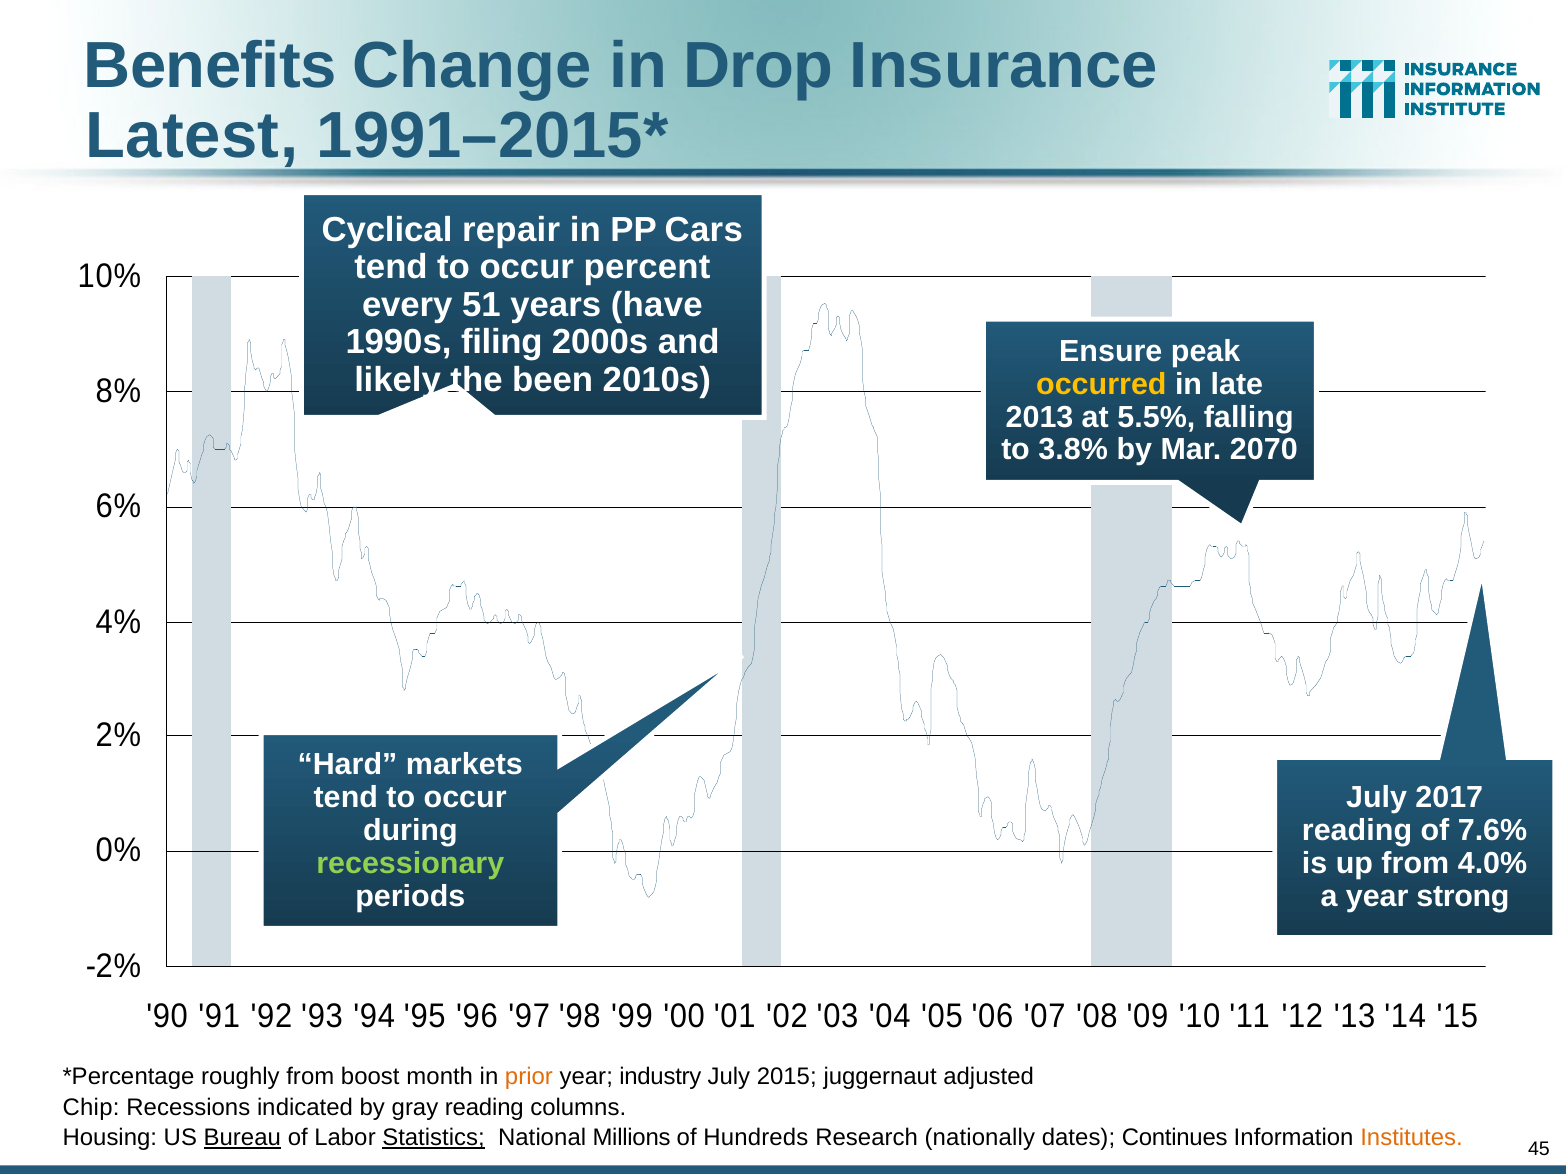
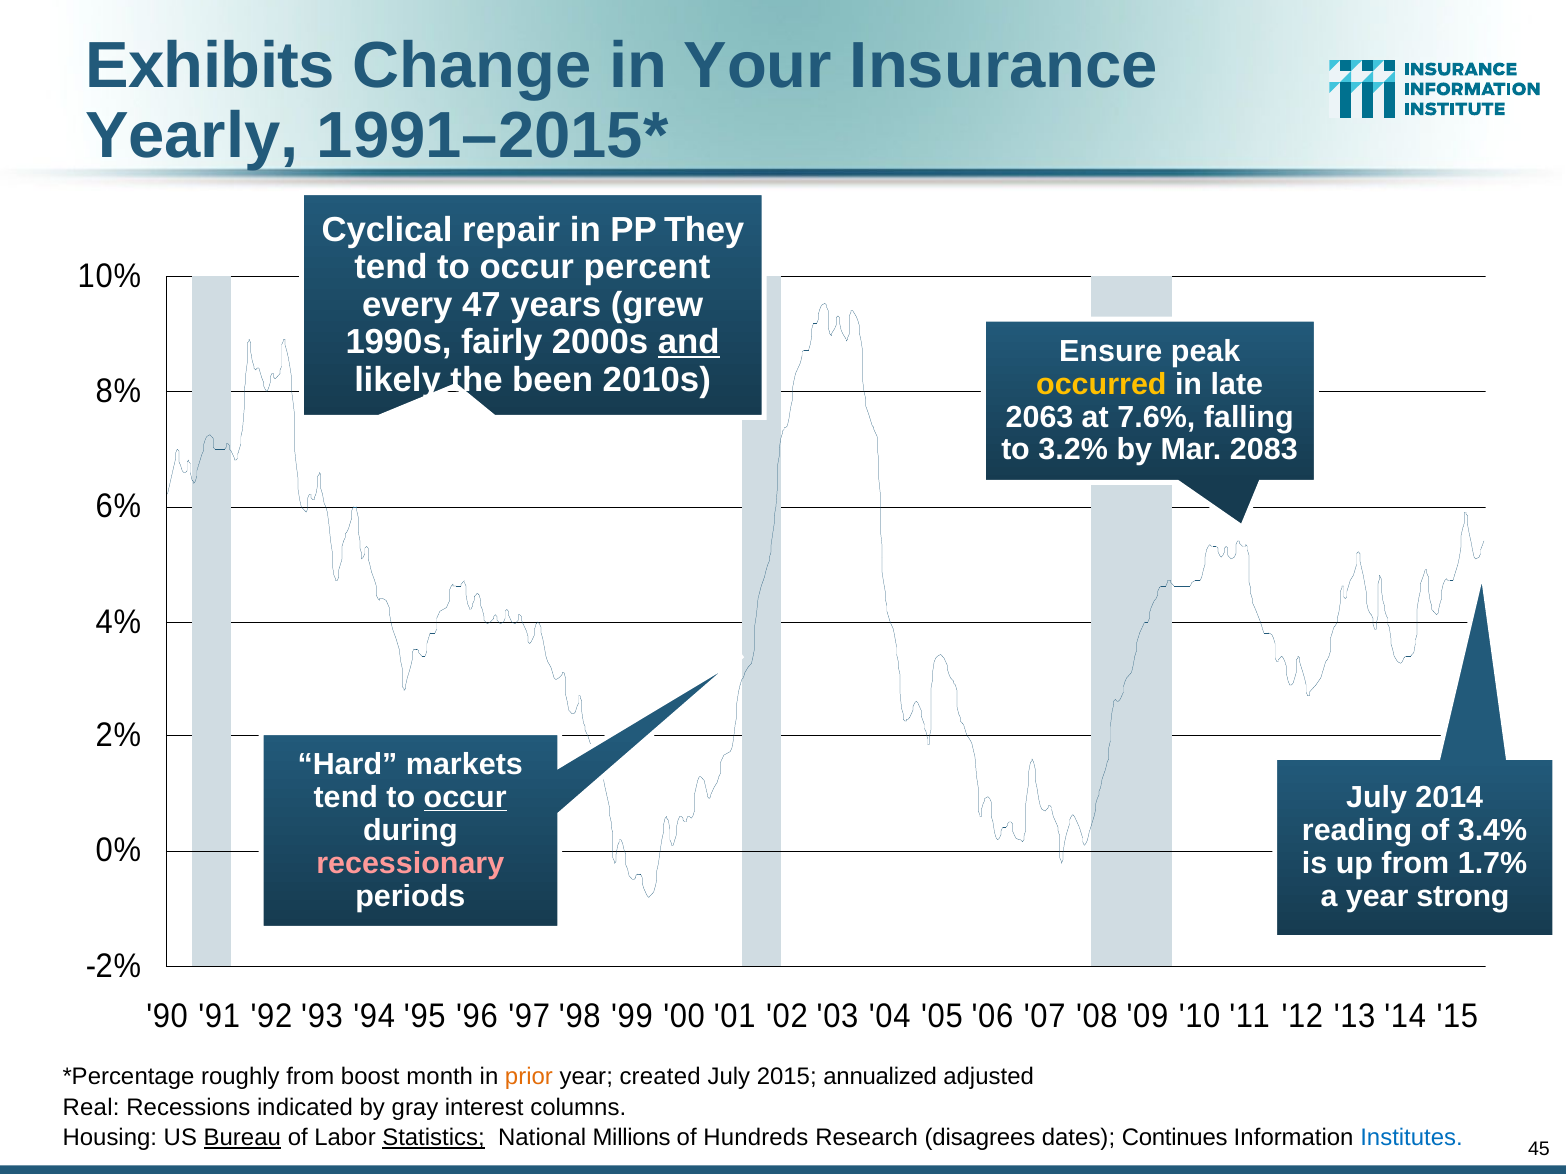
Benefits: Benefits -> Exhibits (210, 66)
Drop: Drop -> Your (758, 66)
Latest: Latest -> Yearly (192, 136)
Cars: Cars -> They (704, 230)
51: 51 -> 47 (481, 305)
have: have -> grew (657, 305)
filing: filing -> fairly (502, 342)
and underline: none -> present (689, 342)
2013: 2013 -> 2063 (1040, 417)
5.5%: 5.5% -> 7.6% (1156, 417)
3.8%: 3.8% -> 3.2% (1073, 450)
2070: 2070 -> 2083 (1264, 450)
occur underline: none -> present (465, 798)
2017: 2017 -> 2014 (1449, 798)
7.6%: 7.6% -> 3.4% (1493, 831)
recessionary colour: light green -> pink (410, 864)
4.0%: 4.0% -> 1.7% (1493, 864)
industry: industry -> created (660, 1077)
juggernaut: juggernaut -> annualized (880, 1077)
Chip: Chip -> Real (91, 1108)
gray reading: reading -> interest (484, 1108)
nationally: nationally -> disagrees (980, 1138)
Institutes colour: orange -> blue (1412, 1138)
